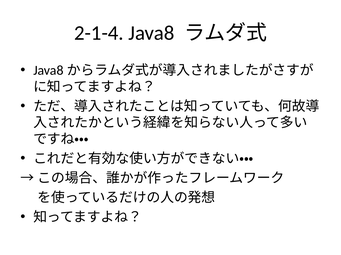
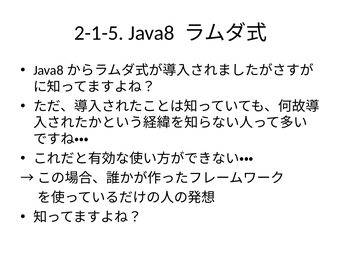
2-1-4: 2-1-4 -> 2-1-5 (99, 33)
